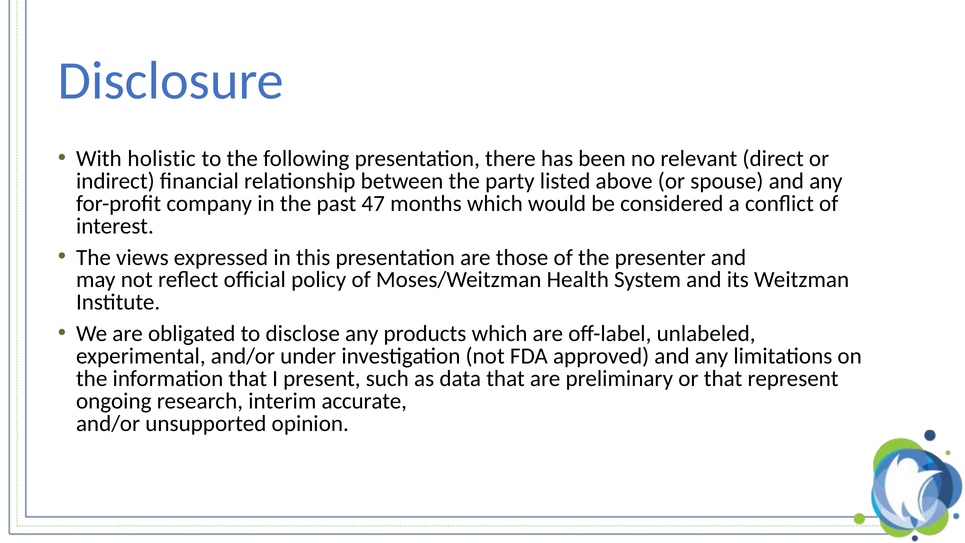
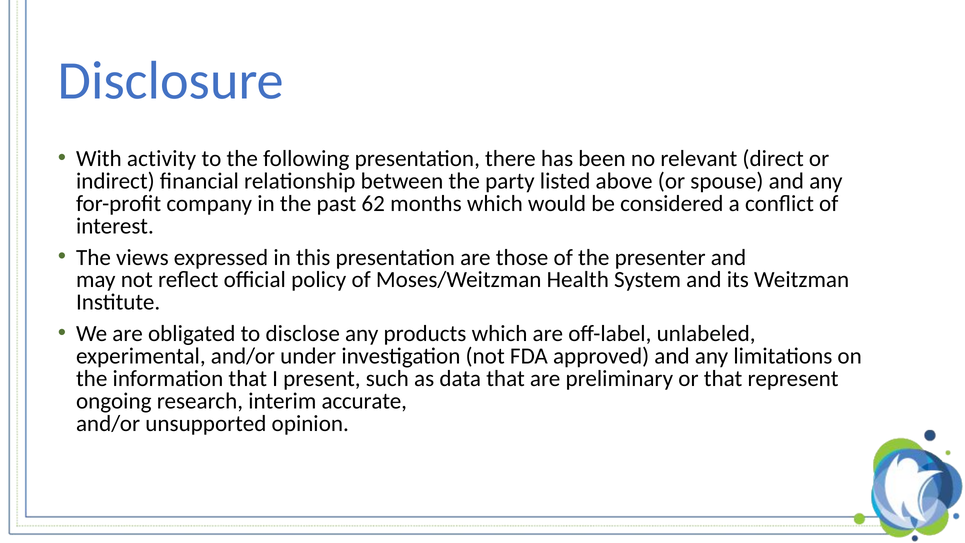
holistic: holistic -> activity (162, 158)
47: 47 -> 62 (373, 203)
